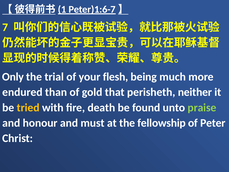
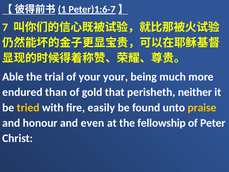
Only: Only -> Able (13, 77)
your flesh: flesh -> your (116, 77)
death: death -> easily (101, 107)
praise colour: light green -> yellow (202, 107)
must: must -> even (93, 123)
